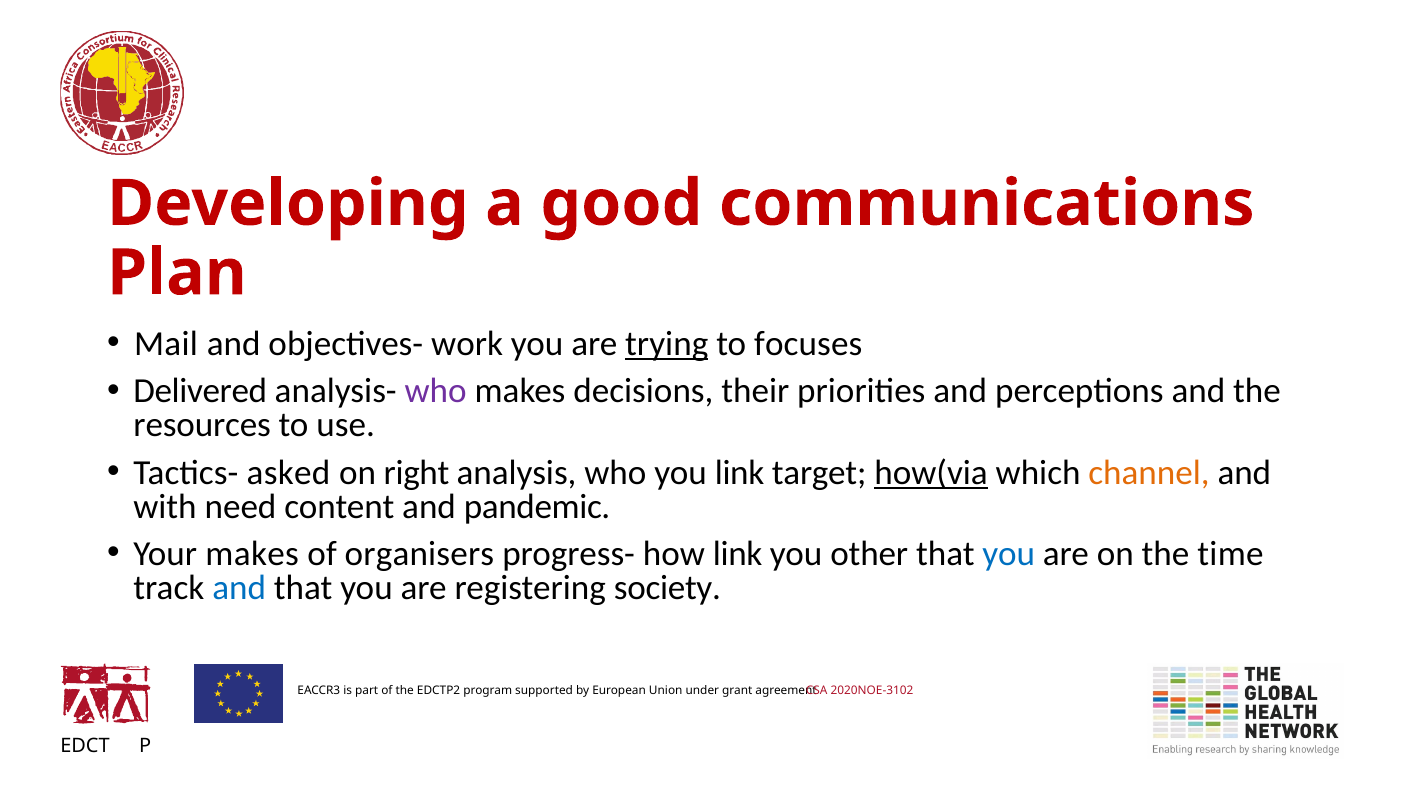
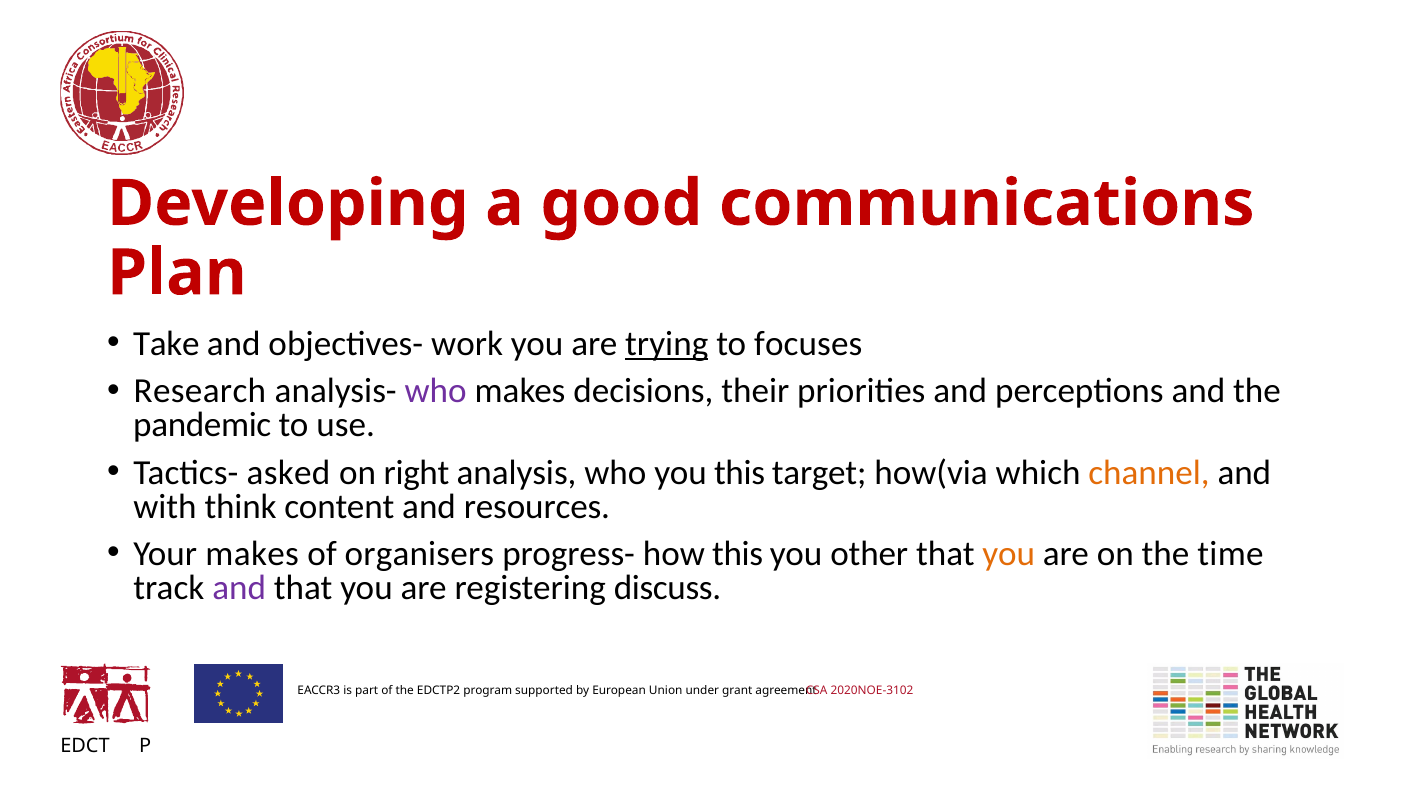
Mail: Mail -> Take (166, 344)
Delivered: Delivered -> Research (200, 391)
resources: resources -> pandemic (202, 426)
you link: link -> this (740, 473)
how(via underline: present -> none (931, 473)
need: need -> think (241, 507)
pandemic: pandemic -> resources (537, 507)
how link: link -> this (738, 554)
you colour: blue -> orange (1009, 554)
and colour: blue -> purple (239, 588)
society: society -> discuss (667, 588)
